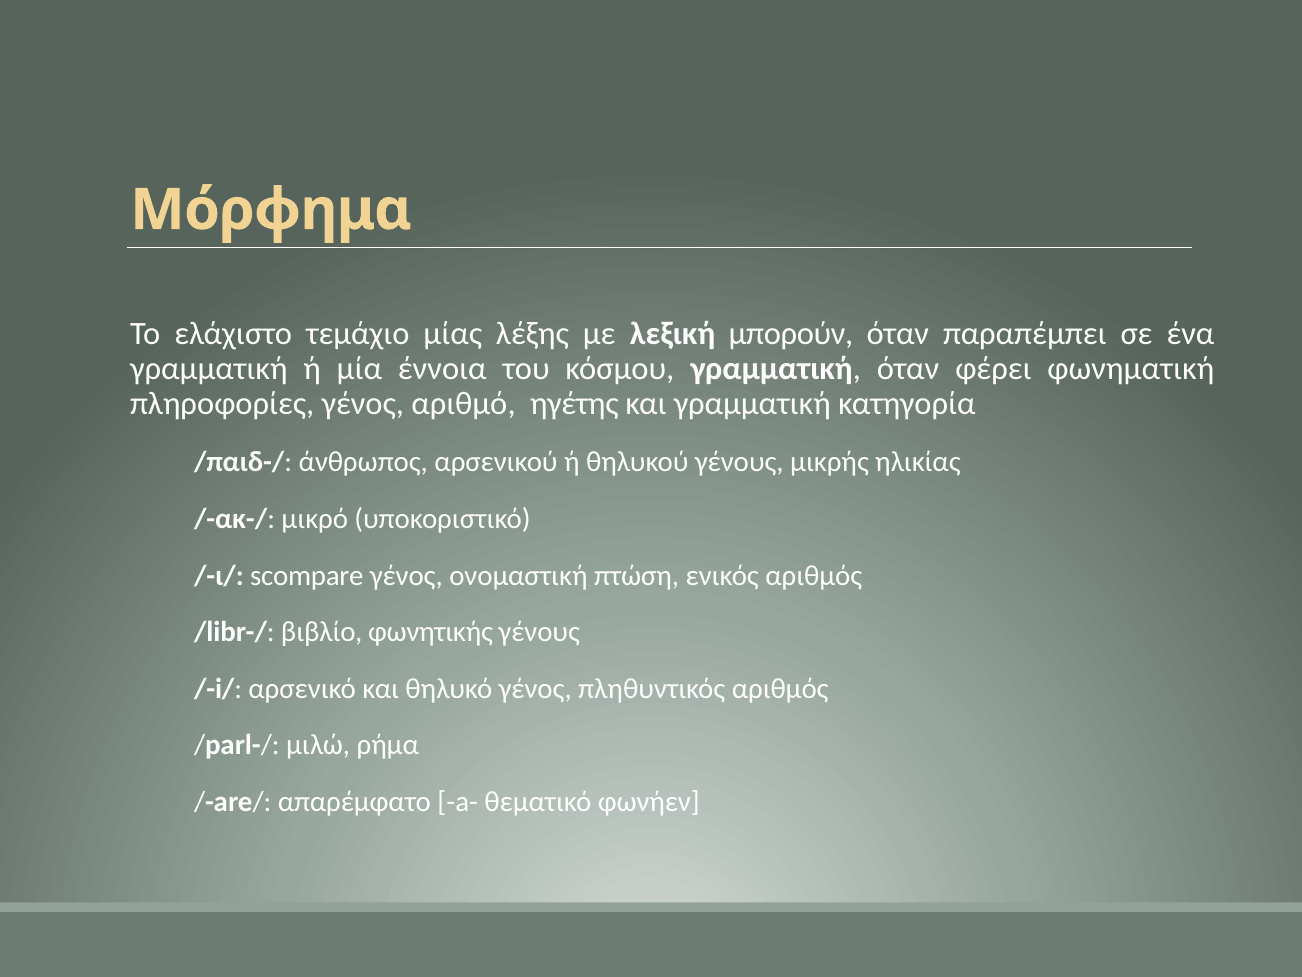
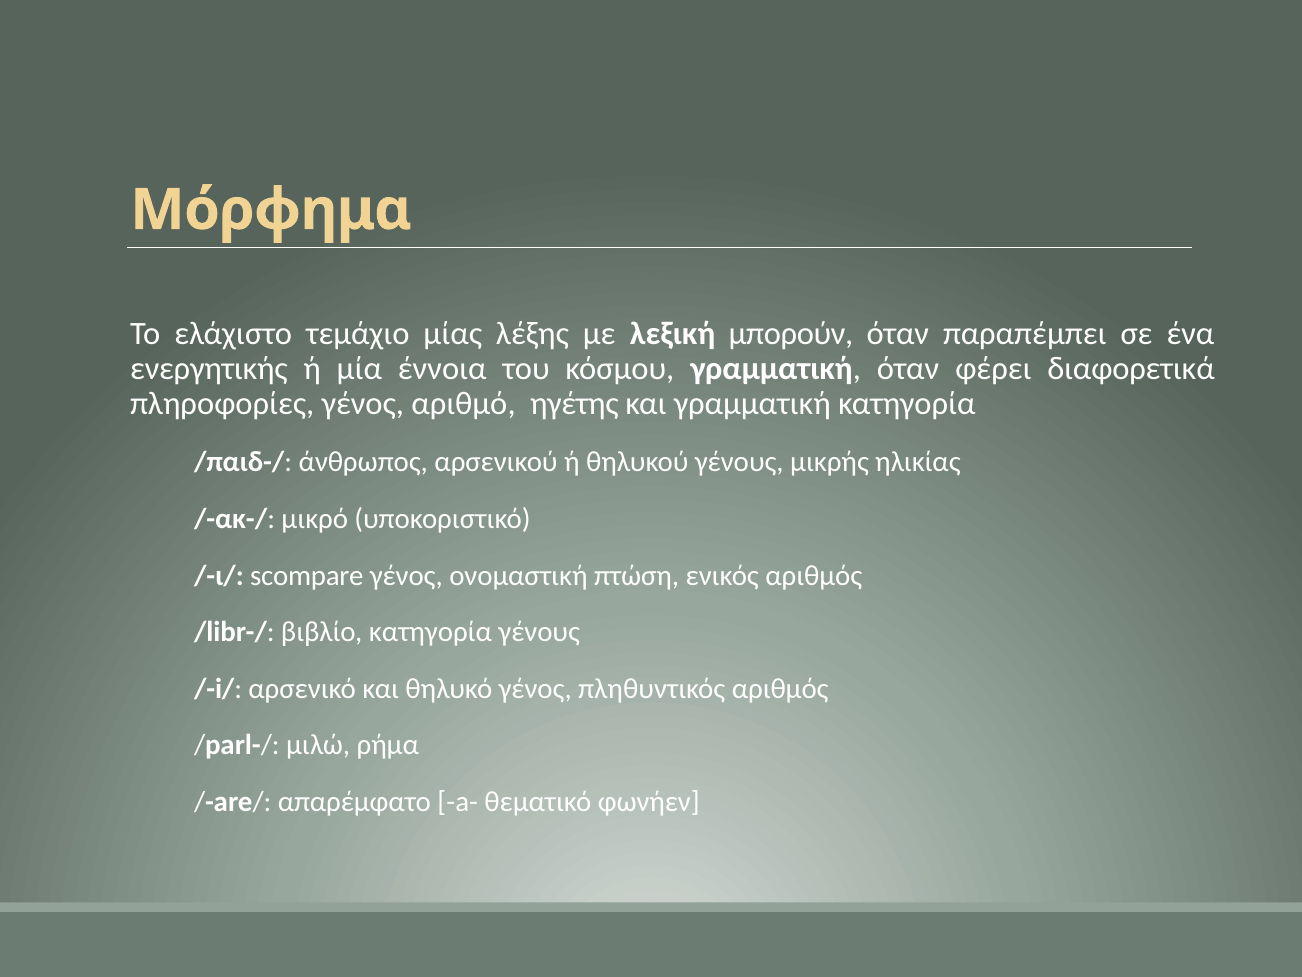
γραμματική: γραμματική -> ενεργητικής (209, 368)
φωνηματική: φωνηματική -> διαφορετικά (1131, 368)
βιβλίο φωνητικής: φωνητικής -> κατηγορία (430, 632)
